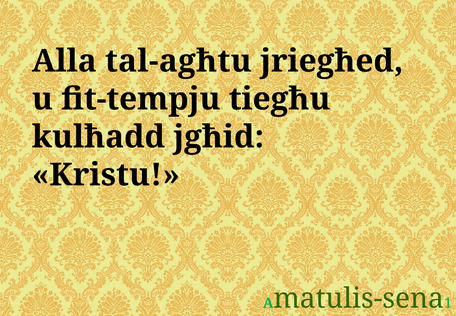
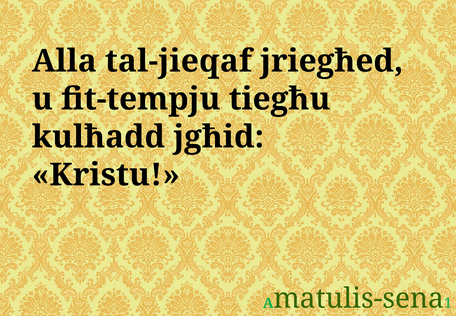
tal-agħtu: tal-agħtu -> tal-jieqaf (178, 61)
